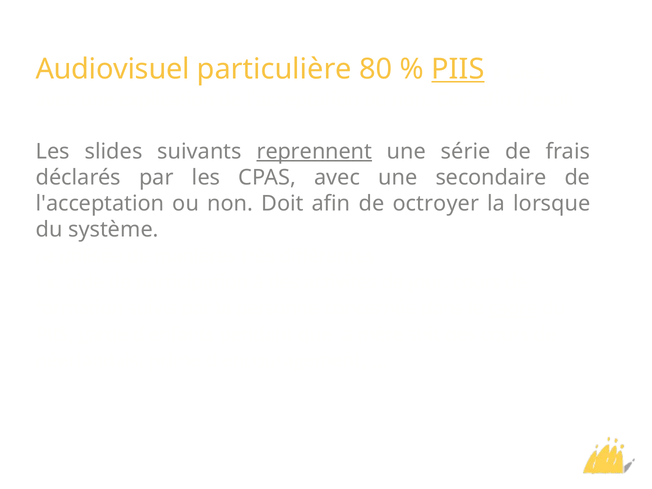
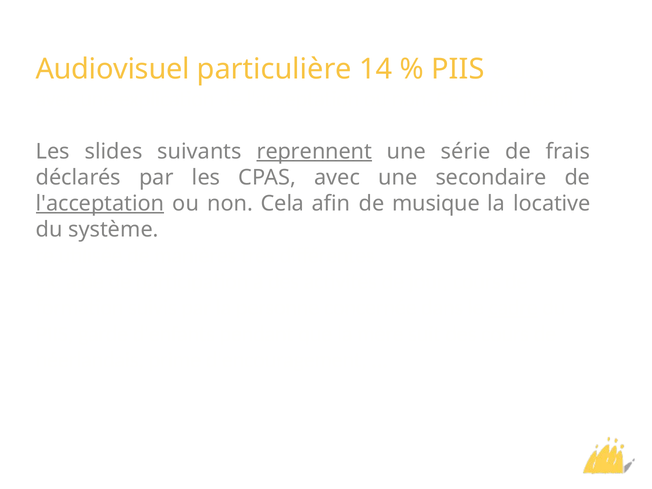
80: 80 -> 14 (376, 69)
PIIS underline: present -> none (458, 69)
l'acceptation underline: none -> present (100, 203)
Doit: Doit -> Cela (283, 203)
octroyer: octroyer -> musique (436, 203)
lorsque: lorsque -> locative (552, 203)
